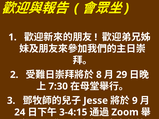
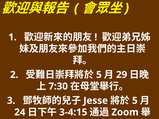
8: 8 -> 5 (99, 75)
9: 9 -> 5 (135, 101)
